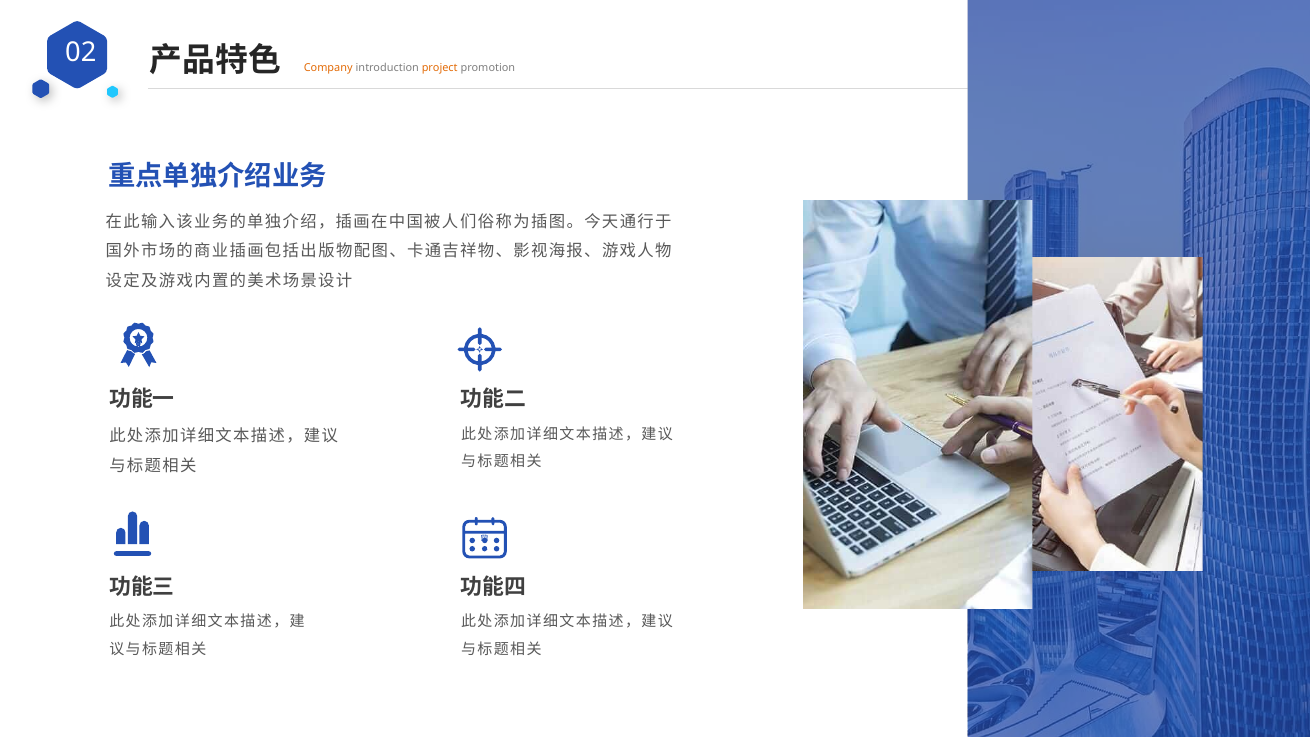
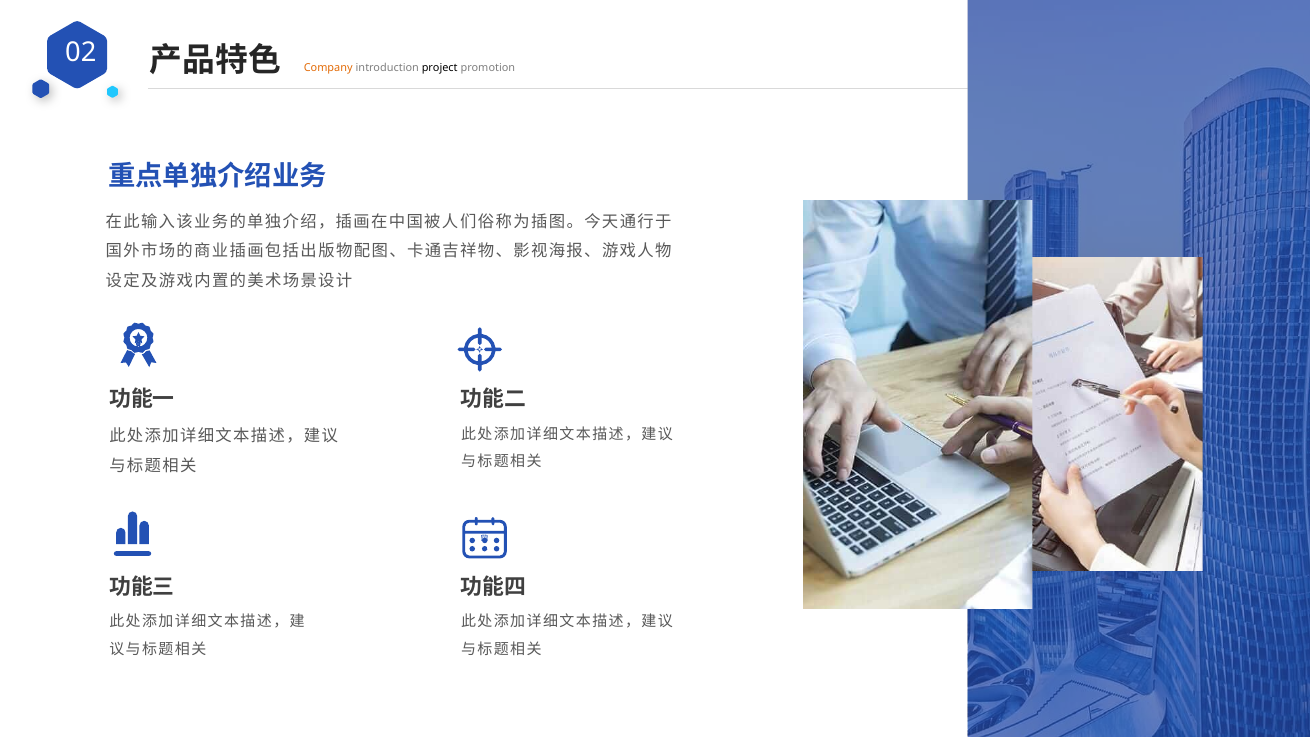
project colour: orange -> black (440, 68)
